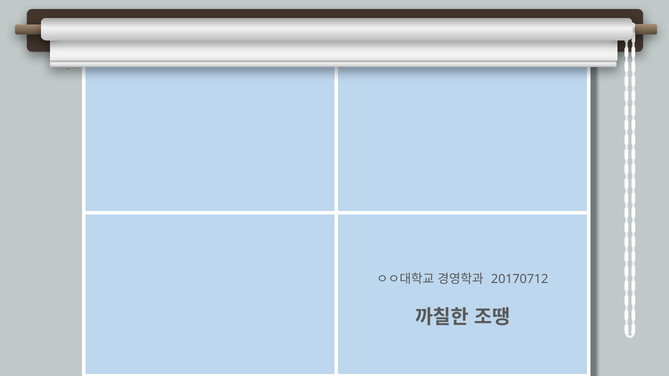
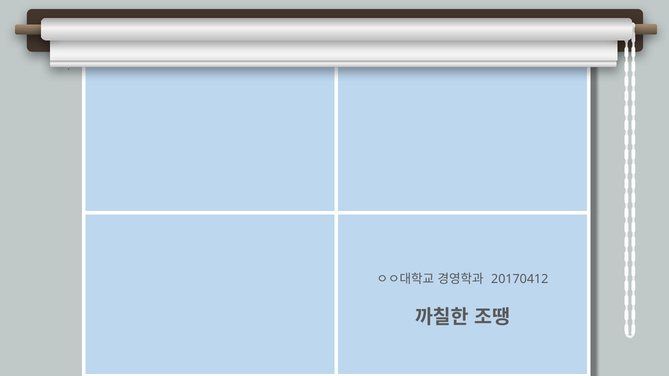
20170712: 20170712 -> 20170412 (520, 279)
